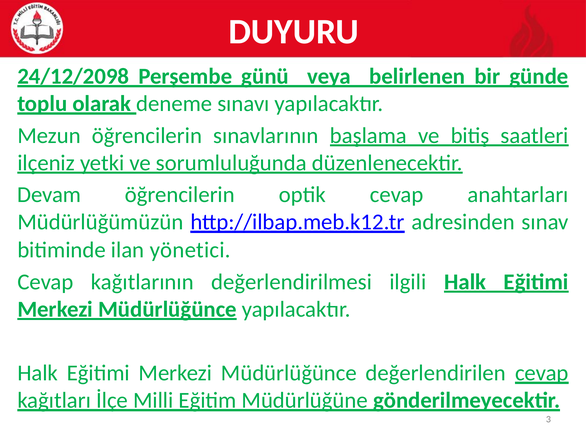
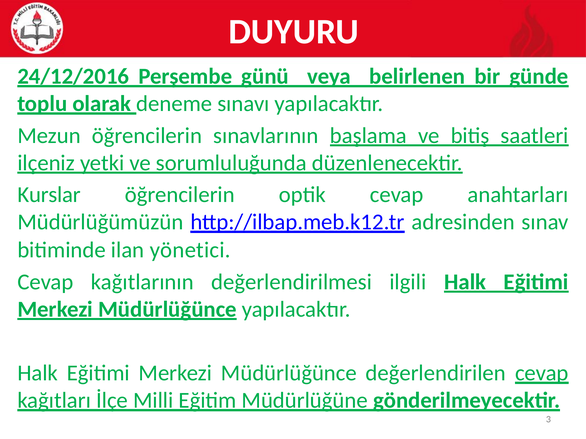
24/12/2098: 24/12/2098 -> 24/12/2016 (73, 76)
Devam: Devam -> Kurslar (49, 195)
